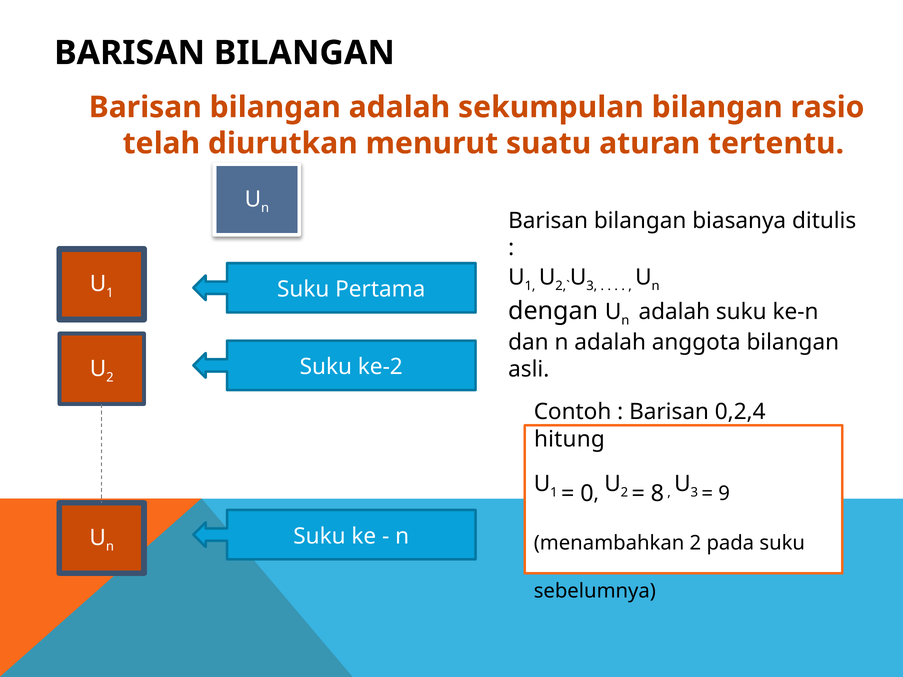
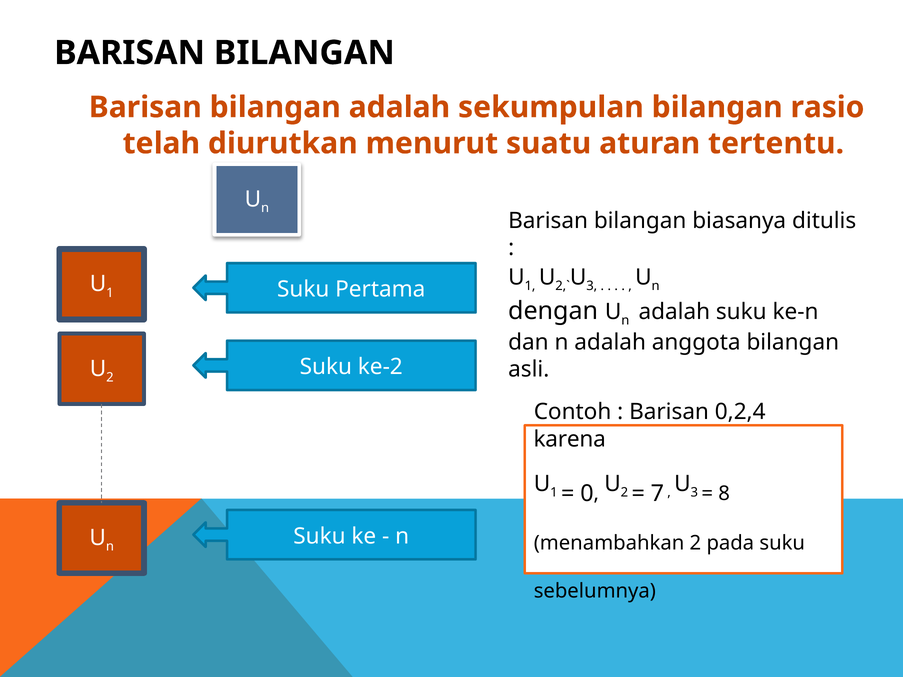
hitung: hitung -> karena (570, 439)
8: 8 -> 7 (657, 494)
9: 9 -> 8 (724, 494)
